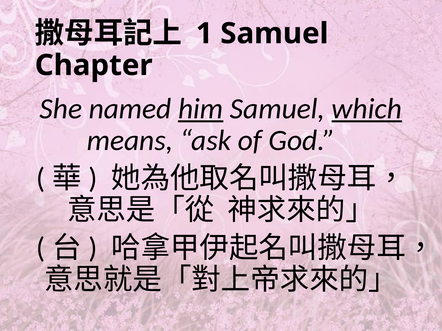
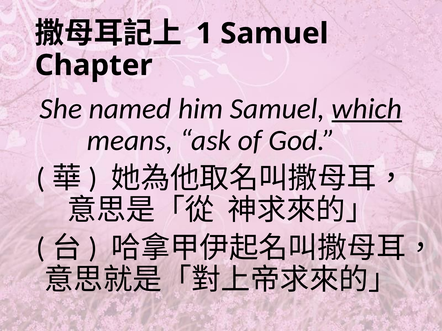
him underline: present -> none (201, 109)
